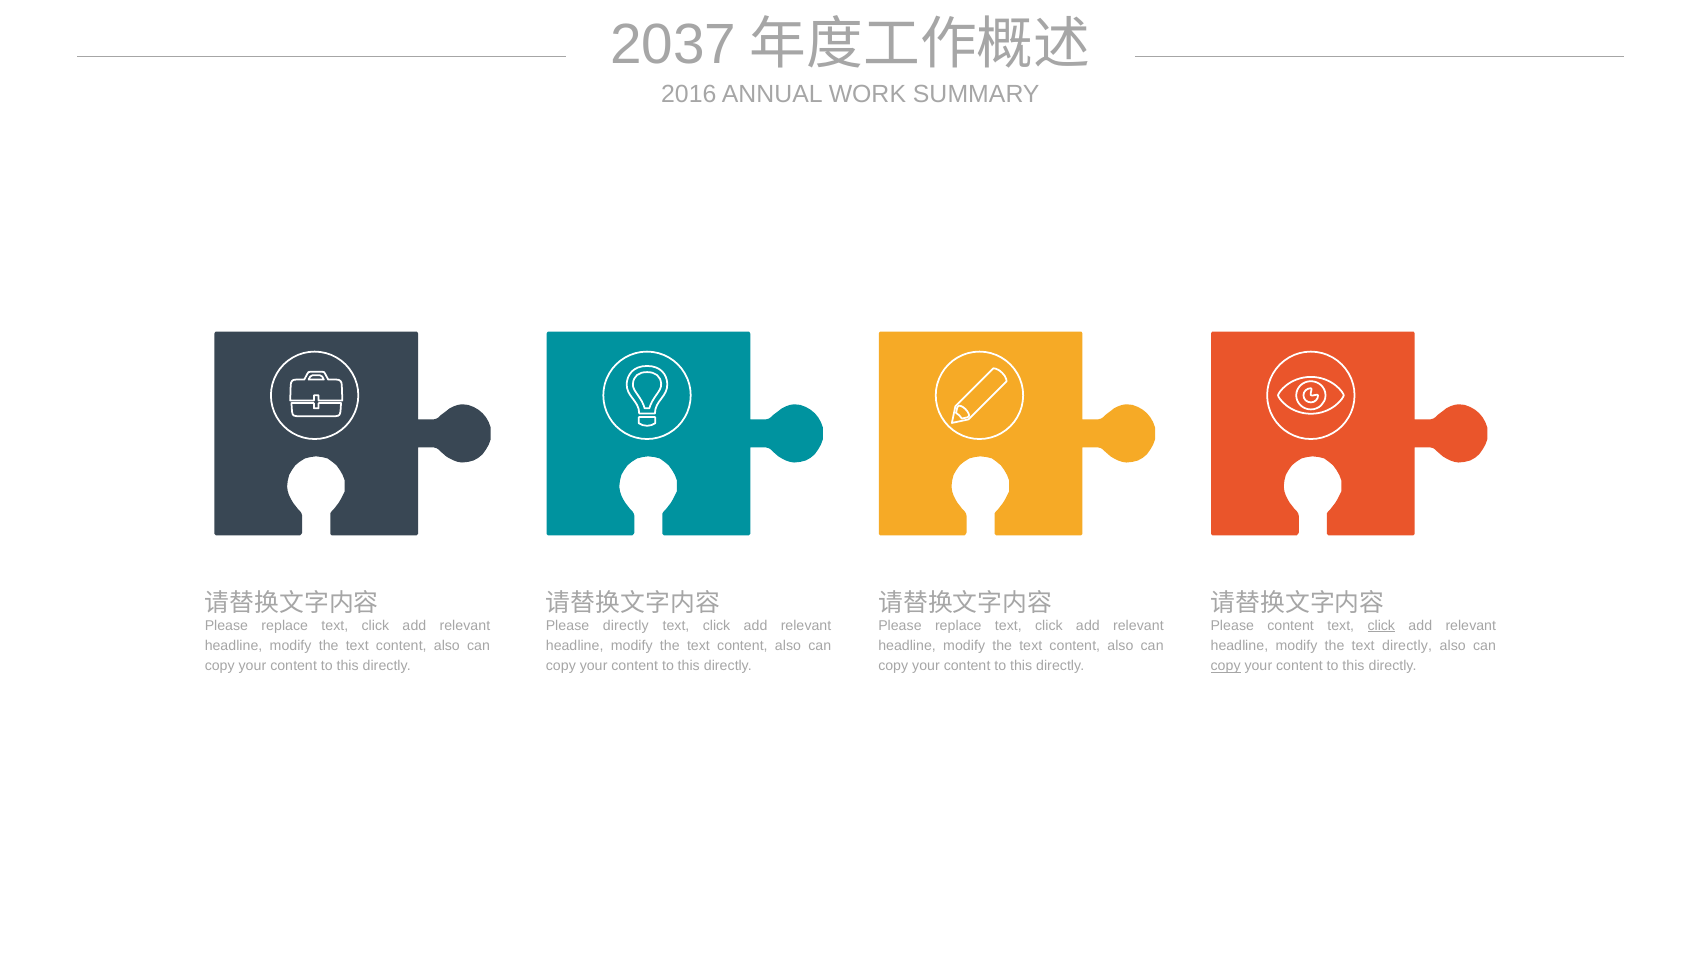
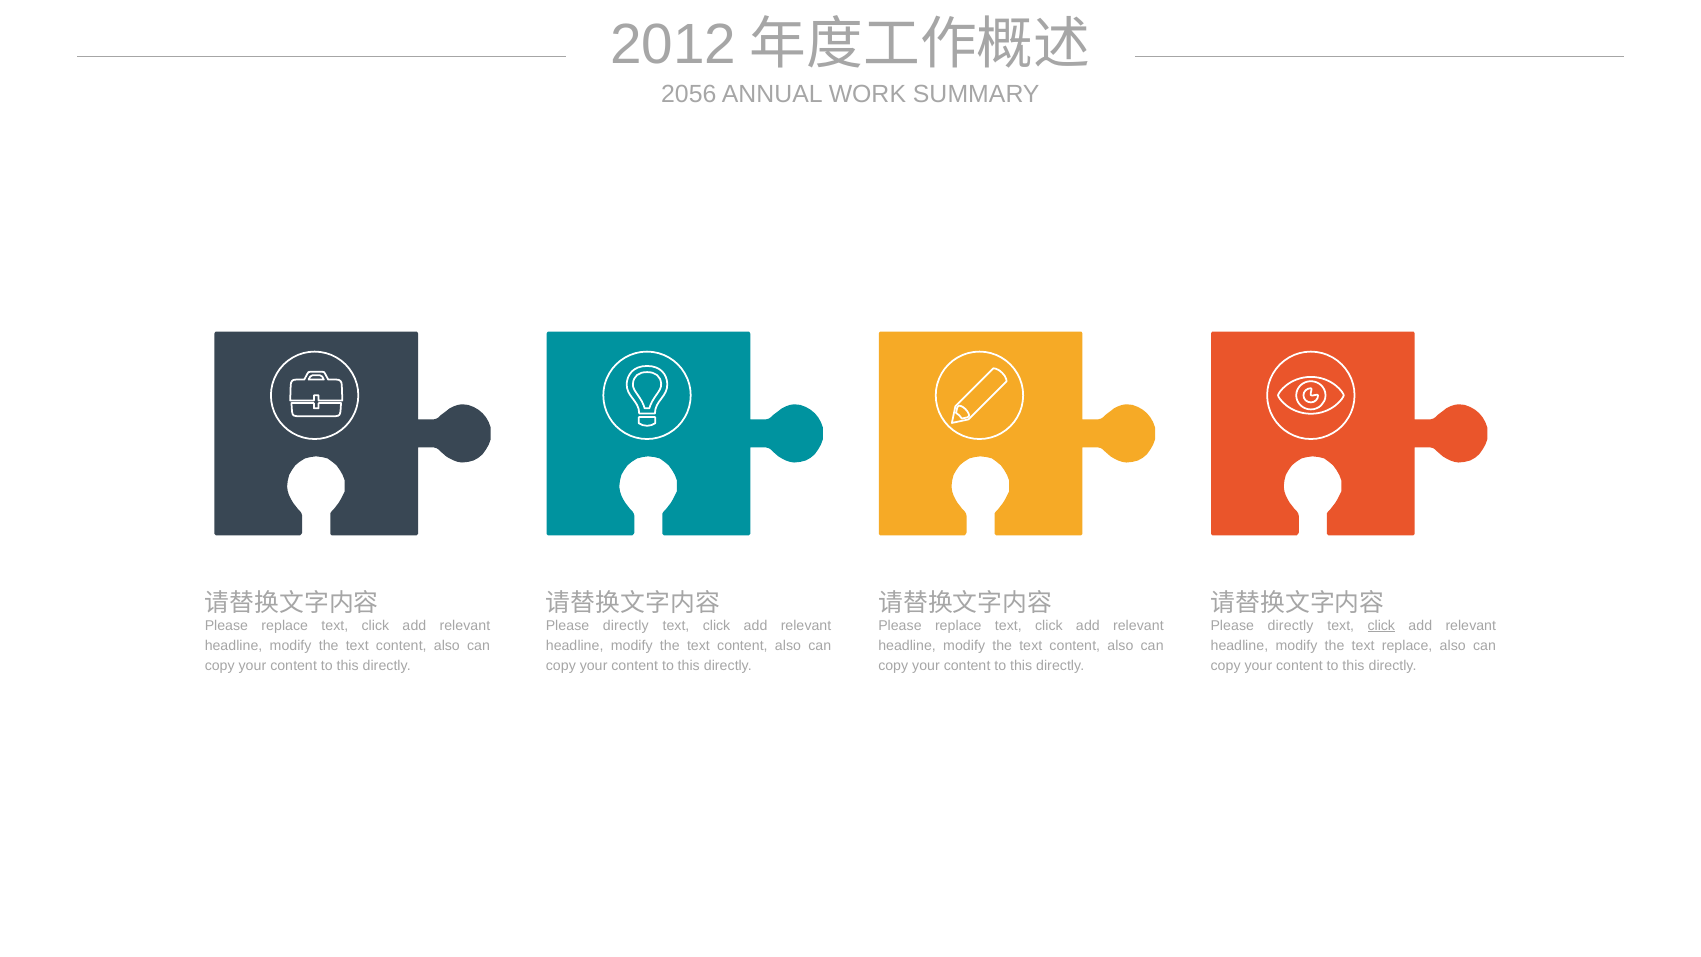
2037: 2037 -> 2012 (673, 45)
2016: 2016 -> 2056 (689, 94)
content: content -> directly (1291, 625)
text directly: directly -> replace (1407, 646)
copy underline: present -> none (1226, 666)
